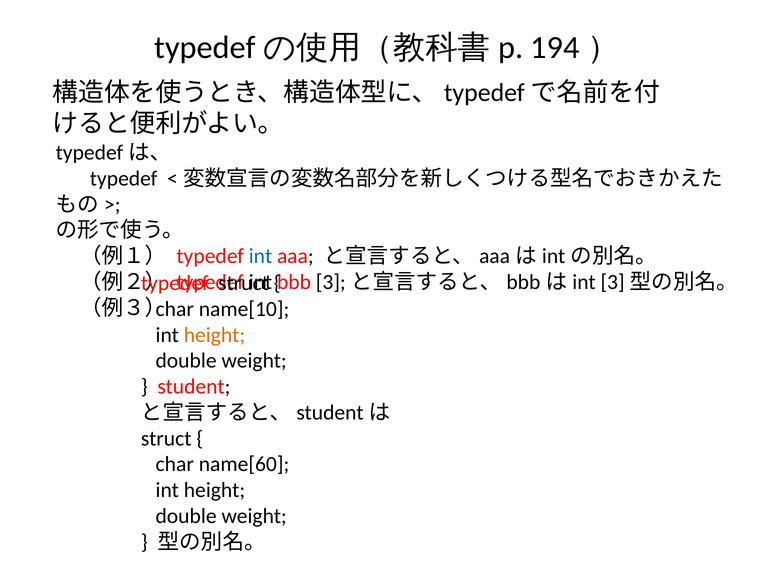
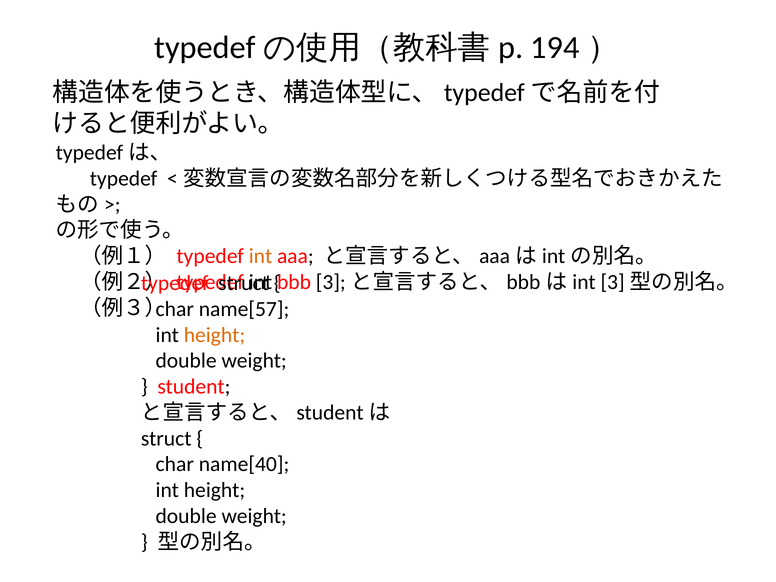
int colour: blue -> orange (261, 256)
name[10: name[10 -> name[57 (244, 309)
name[60: name[60 -> name[40 (244, 464)
